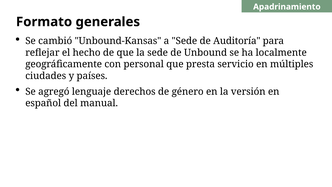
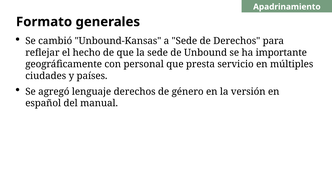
de Auditoría: Auditoría -> Derechos (237, 41)
localmente: localmente -> importante (281, 53)
